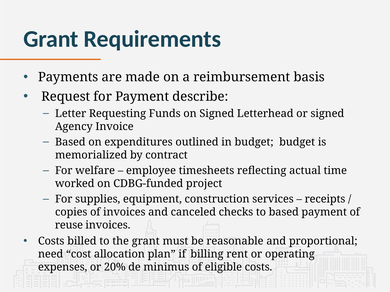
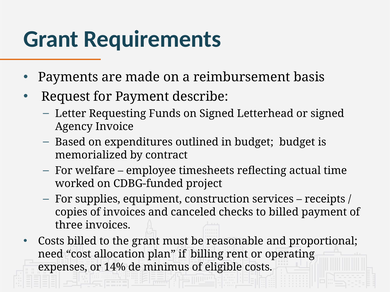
to based: based -> billed (284, 212)
reuse: reuse -> three (69, 225)
20%: 20% -> 14% (115, 267)
